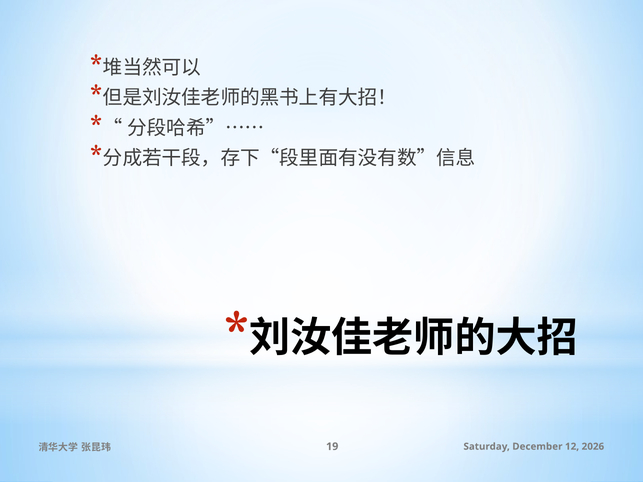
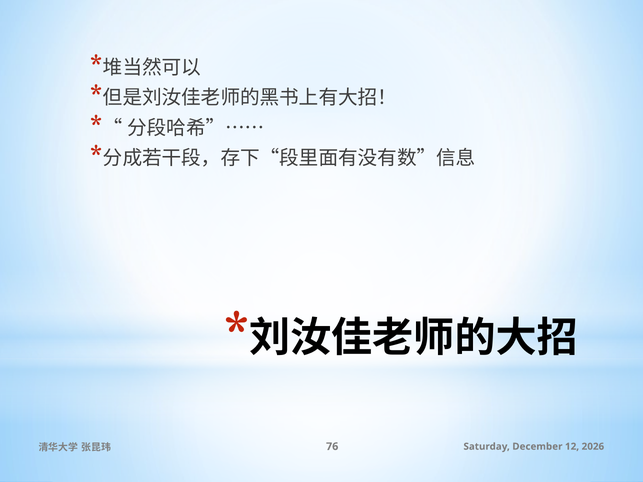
19: 19 -> 76 (332, 447)
